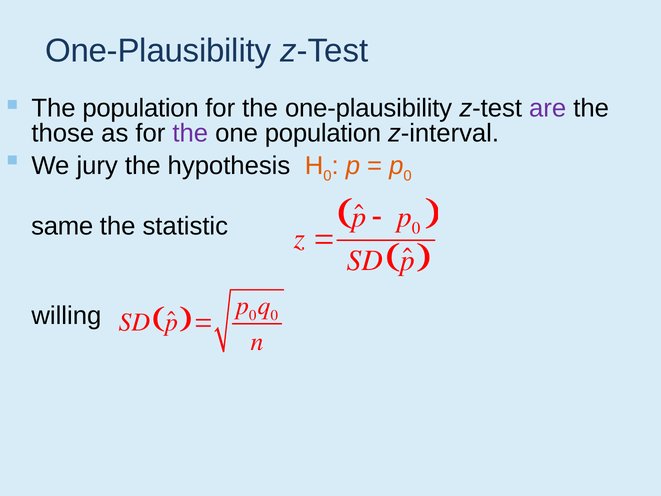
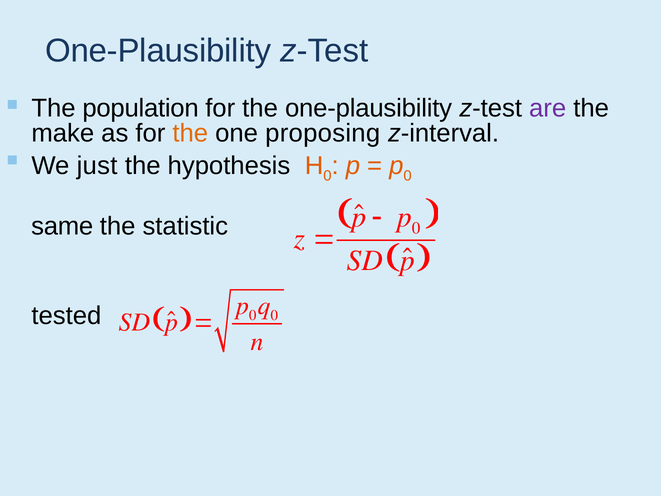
those: those -> make (63, 133)
the colour: purple -> orange (190, 133)
one population: population -> proposing (323, 133)
jury: jury -> just (97, 166)
willing: willing -> tested (66, 315)
